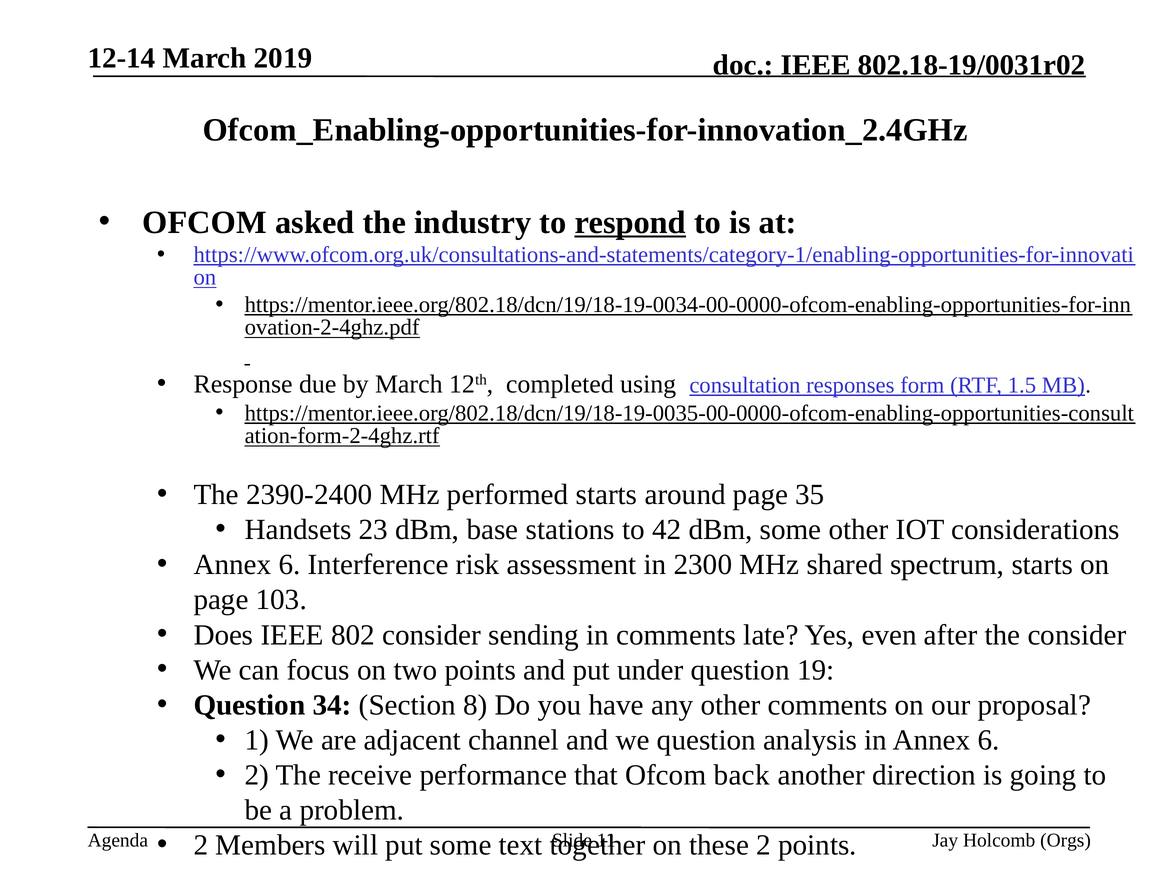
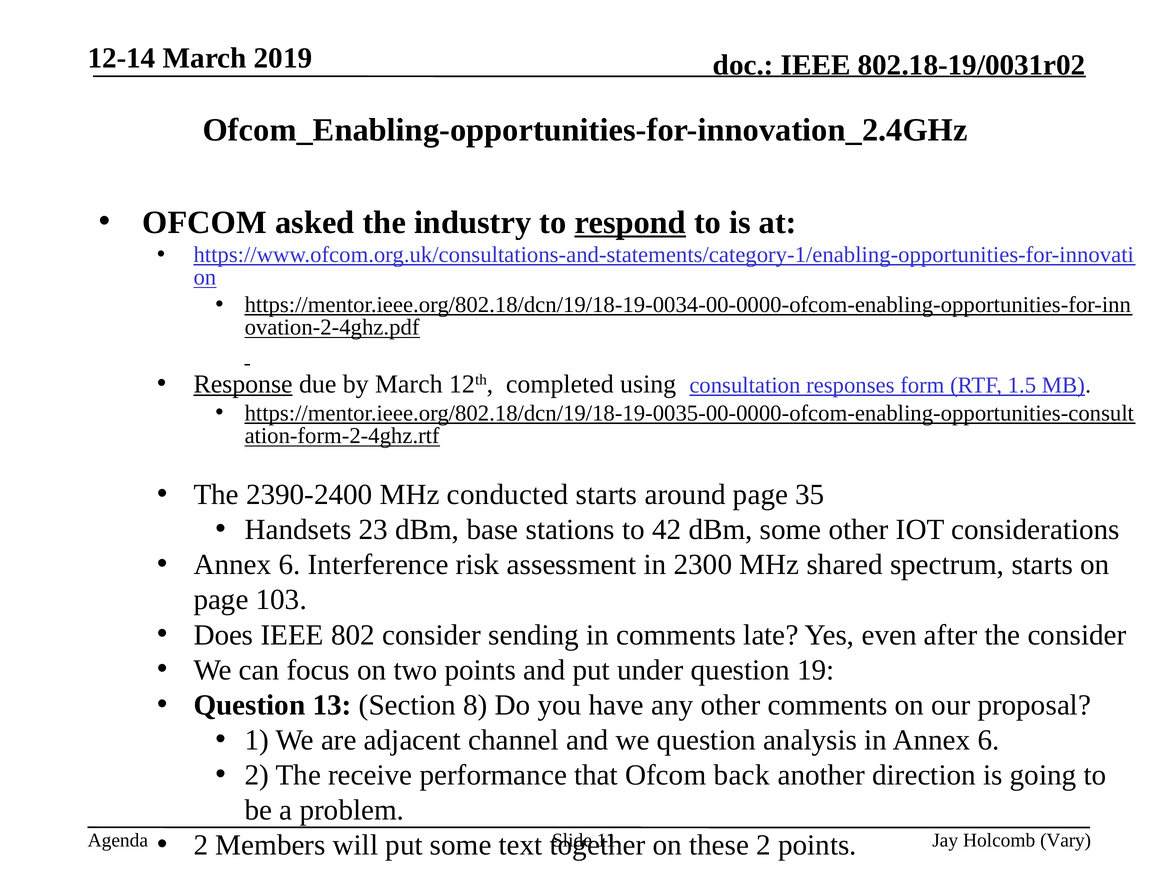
Response underline: none -> present (243, 384)
performed: performed -> conducted (508, 495)
34: 34 -> 13 (332, 705)
Orgs: Orgs -> Vary (1066, 840)
